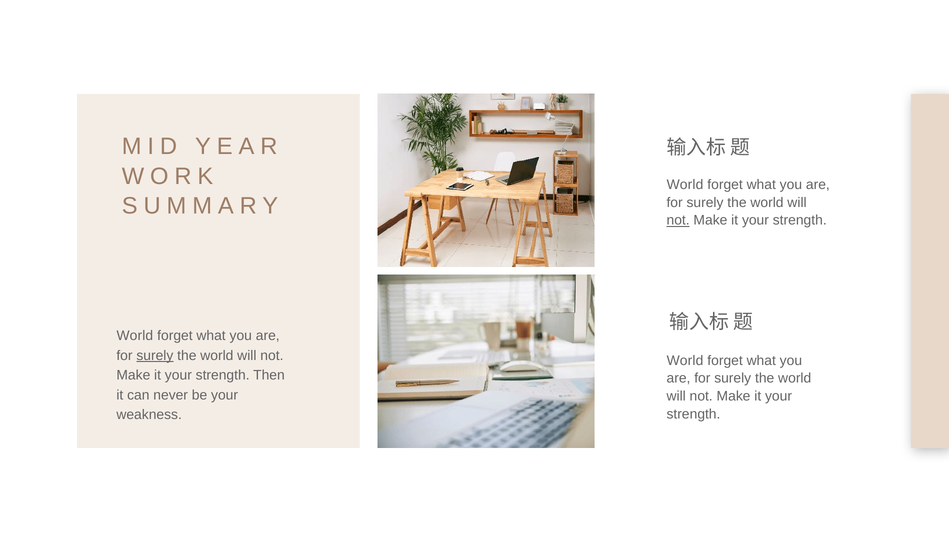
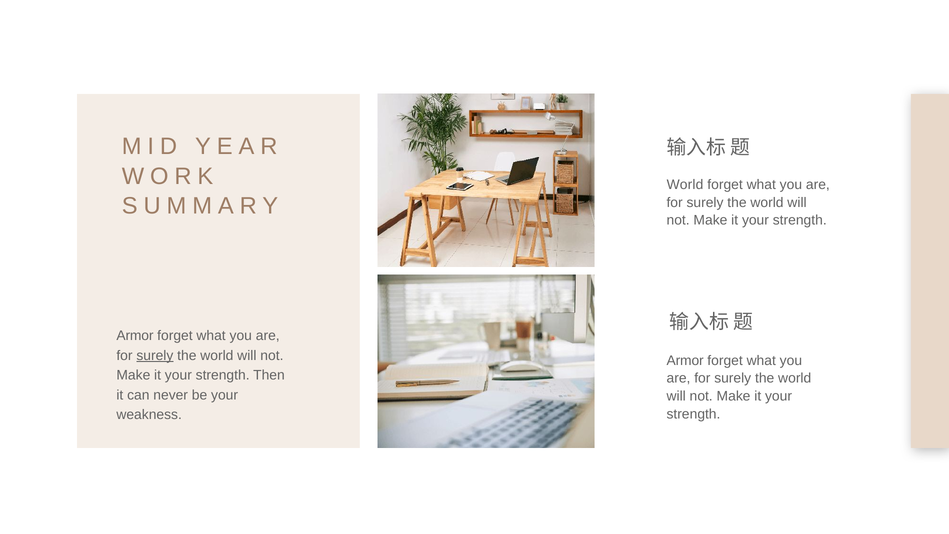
not underline: present -> none (678, 220)
World: World -> Armor (135, 336)
World: World -> Armor (685, 360)
